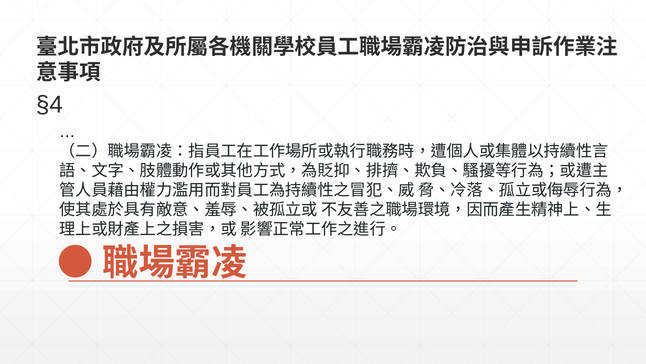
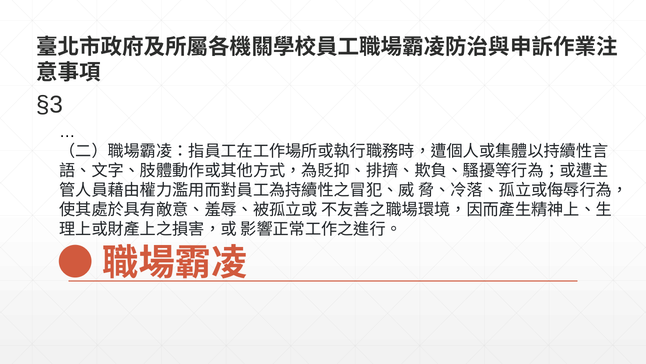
§4: §4 -> §3 (49, 104)
